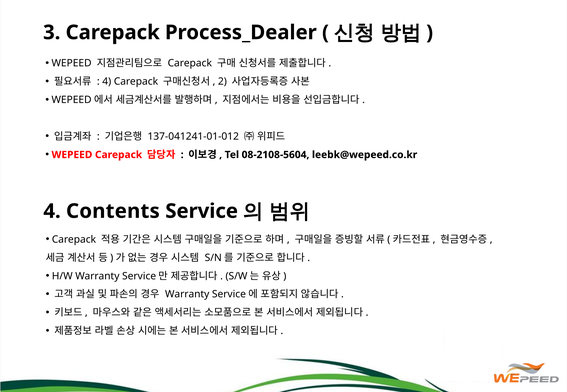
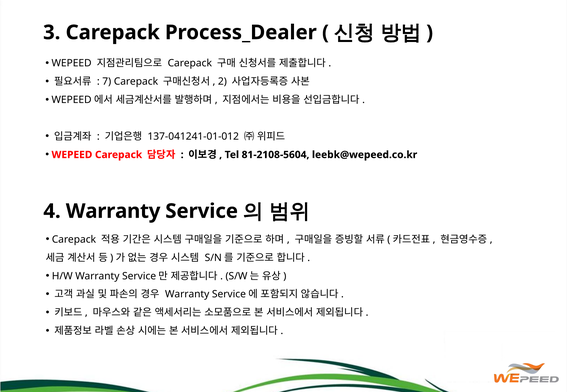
4: 4 -> 7 (107, 82)
08-2108-5604: 08-2108-5604 -> 81-2108-5604 (276, 155)
4 Contents: Contents -> Warranty (113, 211)
